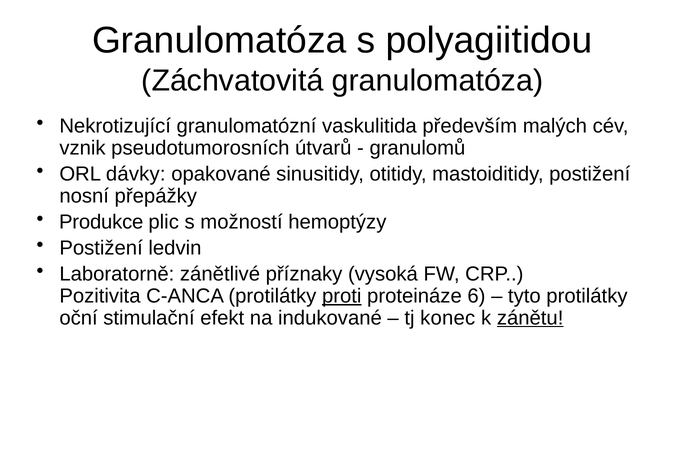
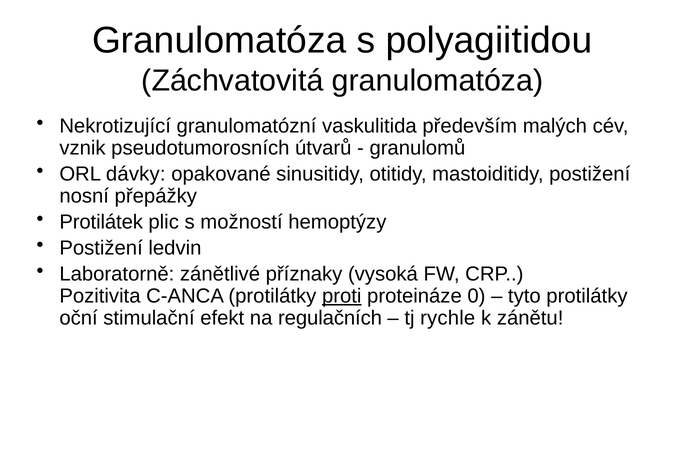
Produkce: Produkce -> Protilátek (101, 222)
6: 6 -> 0 (476, 296)
indukované: indukované -> regulačních (330, 318)
konec: konec -> rychle (448, 318)
zánětu underline: present -> none (530, 318)
